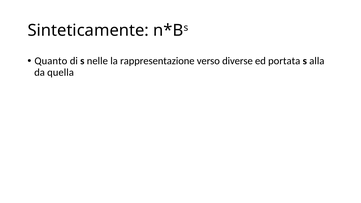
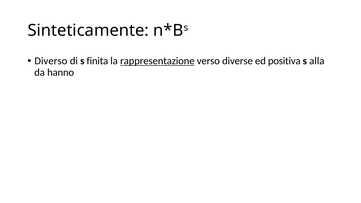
Quanto: Quanto -> Diverso (51, 61)
nelle: nelle -> finita (97, 61)
rappresentazione underline: none -> present (157, 61)
portata: portata -> positiva (284, 61)
quella: quella -> hanno (61, 72)
